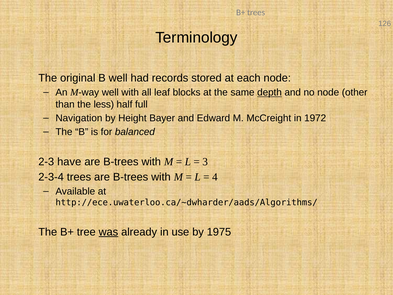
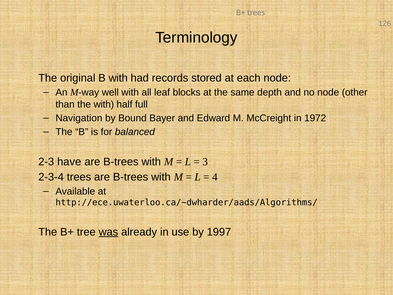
B well: well -> with (118, 78)
depth underline: present -> none (270, 92)
the less: less -> with (104, 104)
Height: Height -> Bound (132, 118)
1975: 1975 -> 1997 (219, 232)
